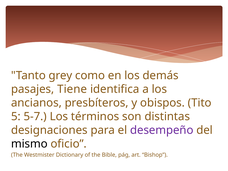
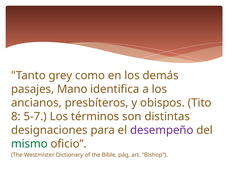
Tiene: Tiene -> Mano (72, 89)
5: 5 -> 8 (16, 117)
mismo colour: black -> green (29, 144)
